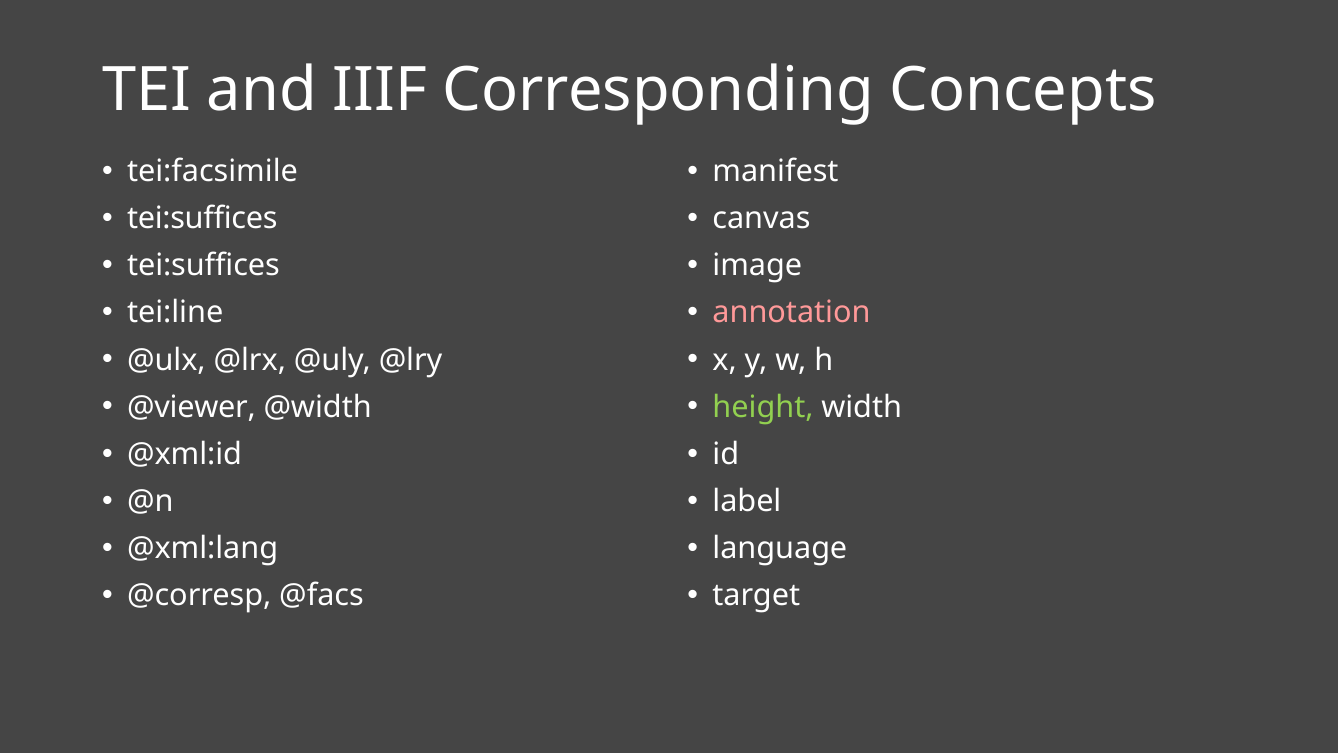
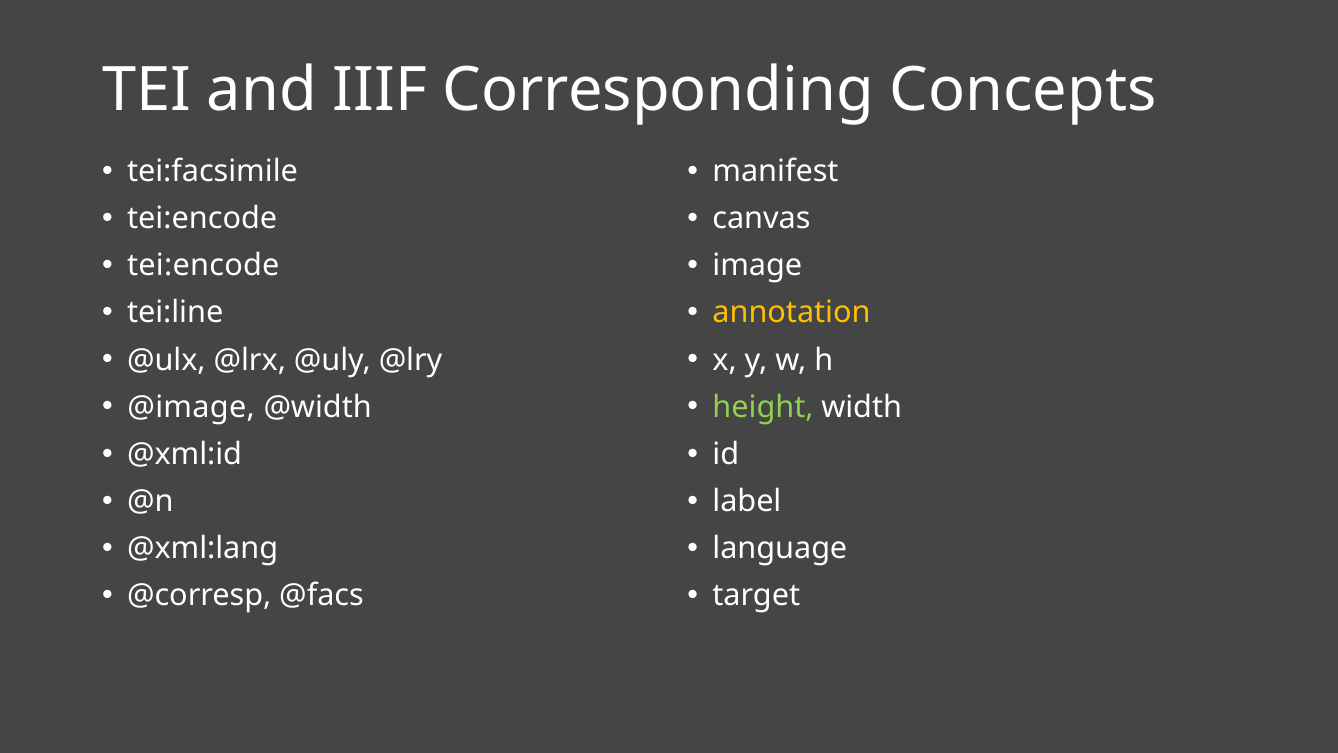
tei:suffices: tei:suffices -> tei:encode (202, 219)
tei:suffices: tei:suffices -> tei:encode (203, 266)
annotation colour: pink -> yellow (792, 313)
@viewer: @viewer -> @image (191, 407)
